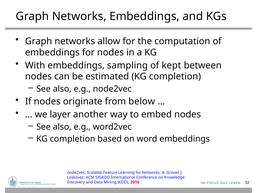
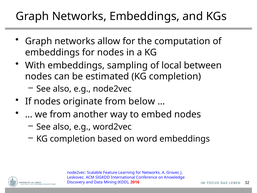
kept: kept -> local (171, 65)
we layer: layer -> from (60, 114)
